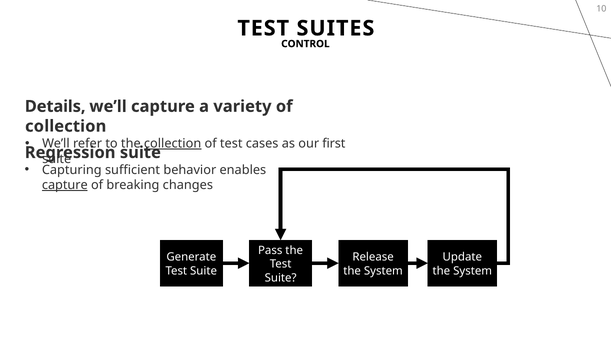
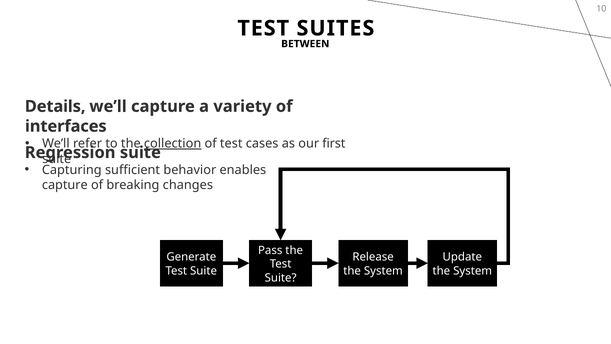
CONTROL: CONTROL -> BETWEEN (305, 44)
collection: collection -> interfaces (66, 126)
capture underline: present -> none (65, 185)
